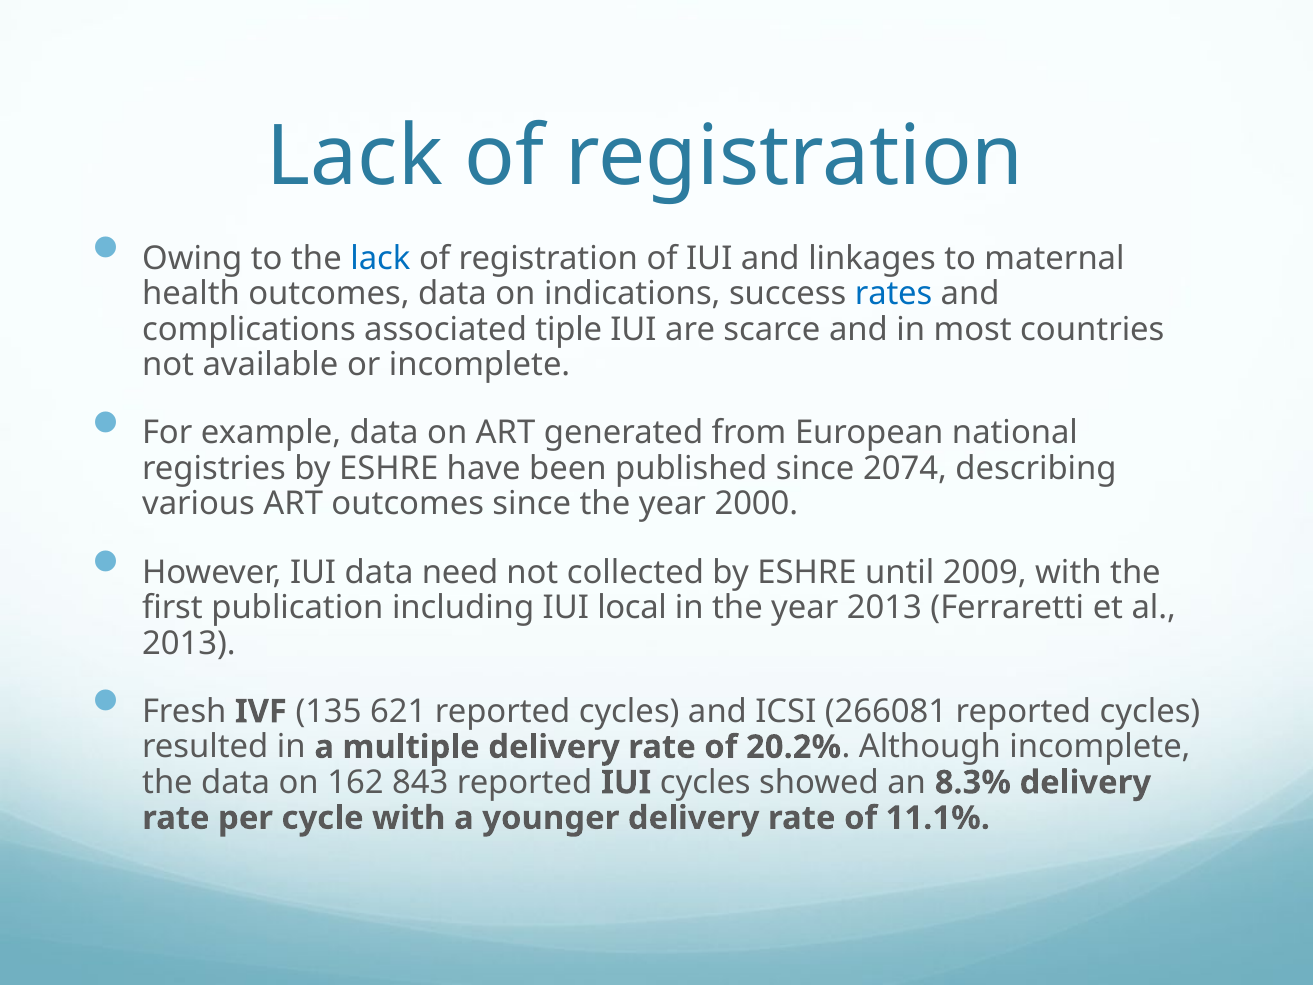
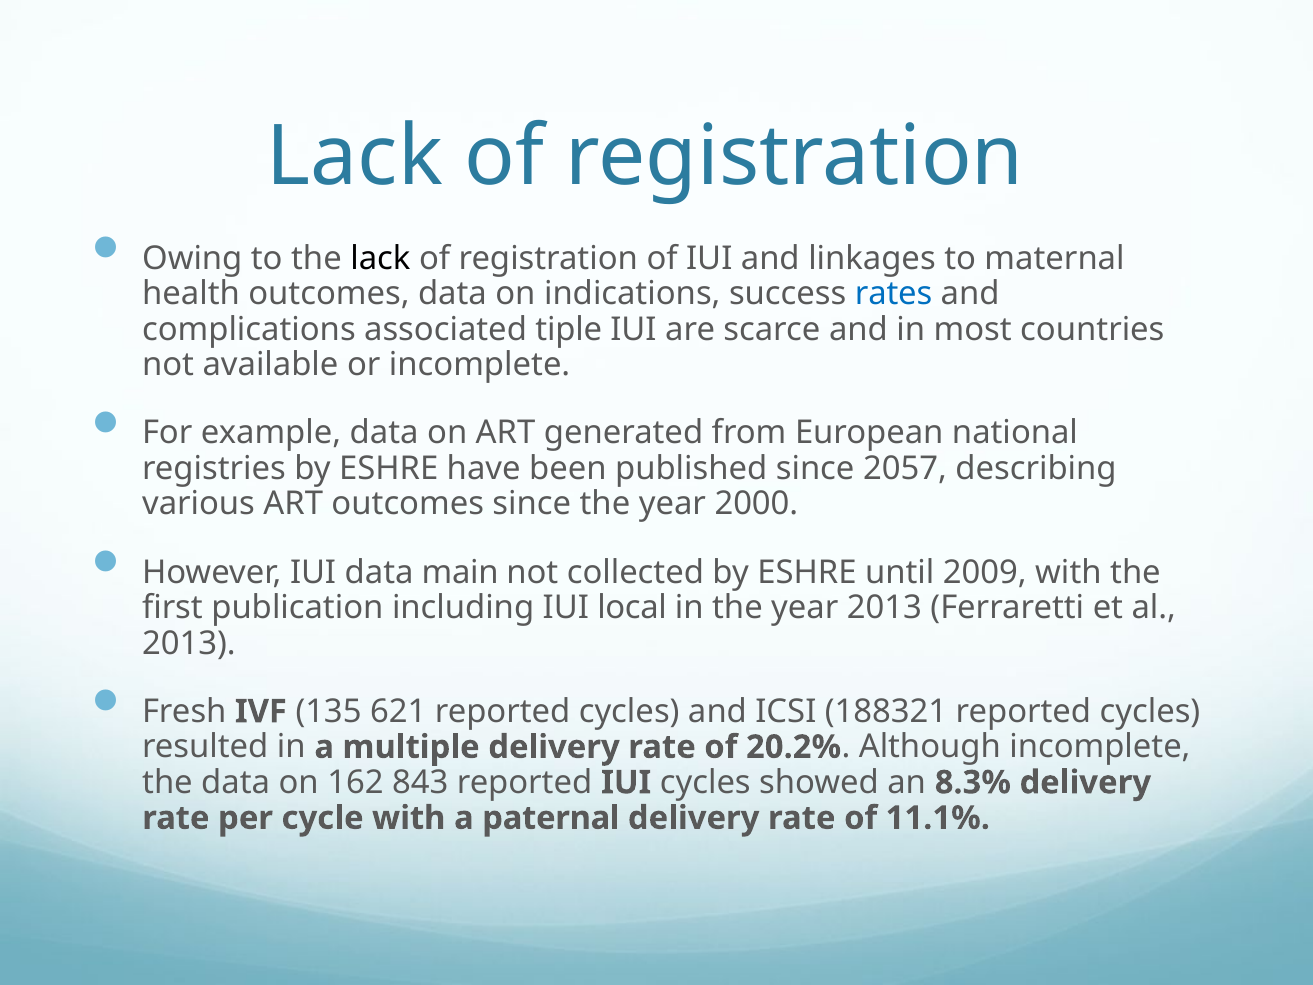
lack colour: blue -> black (380, 258)
2074: 2074 -> 2057 (905, 468)
need: need -> main (460, 572)
266081: 266081 -> 188321 (886, 711)
younger: younger -> paternal (551, 818)
